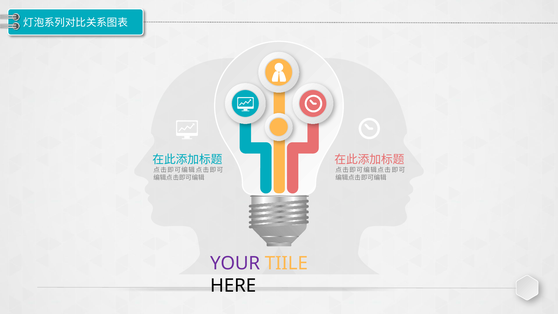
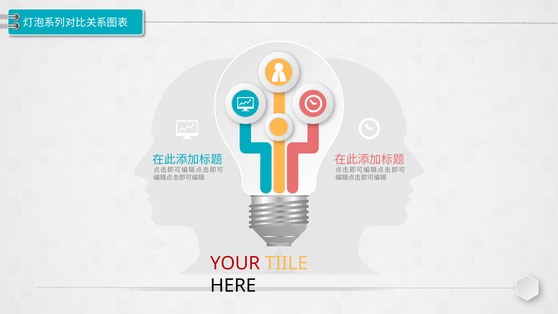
YOUR colour: purple -> red (235, 263)
